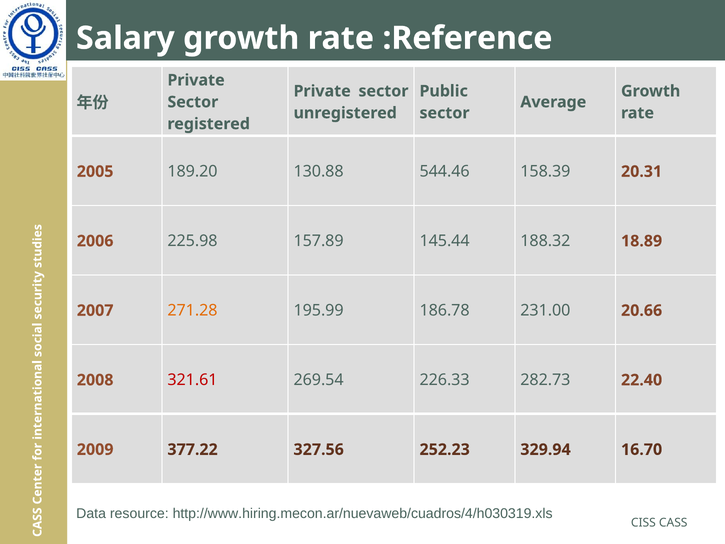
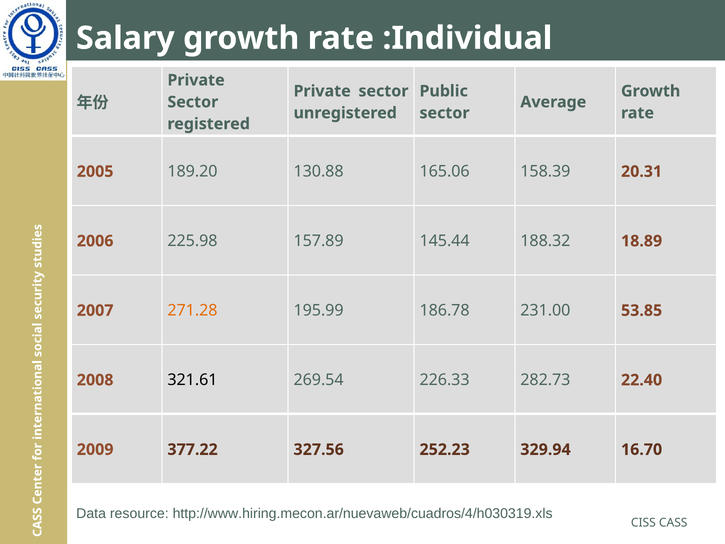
:Reference: :Reference -> :Individual (467, 38)
544.46: 544.46 -> 165.06 (445, 171)
20.66: 20.66 -> 53.85 (642, 310)
321.61 colour: red -> black (192, 380)
